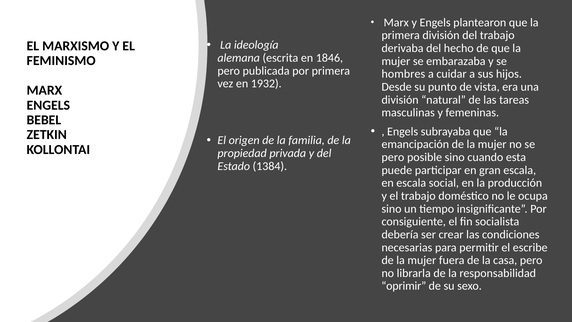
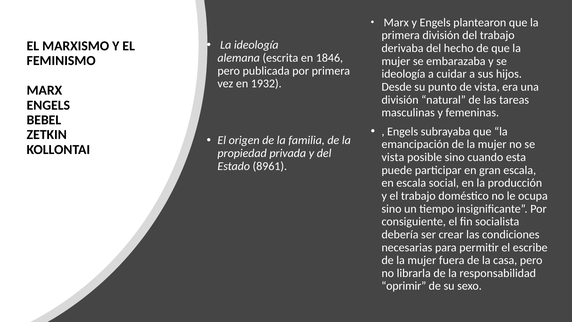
hombres: hombres -> ideología (403, 74)
pero: pero -> vista (393, 157)
1384: 1384 -> 8961 (270, 166)
